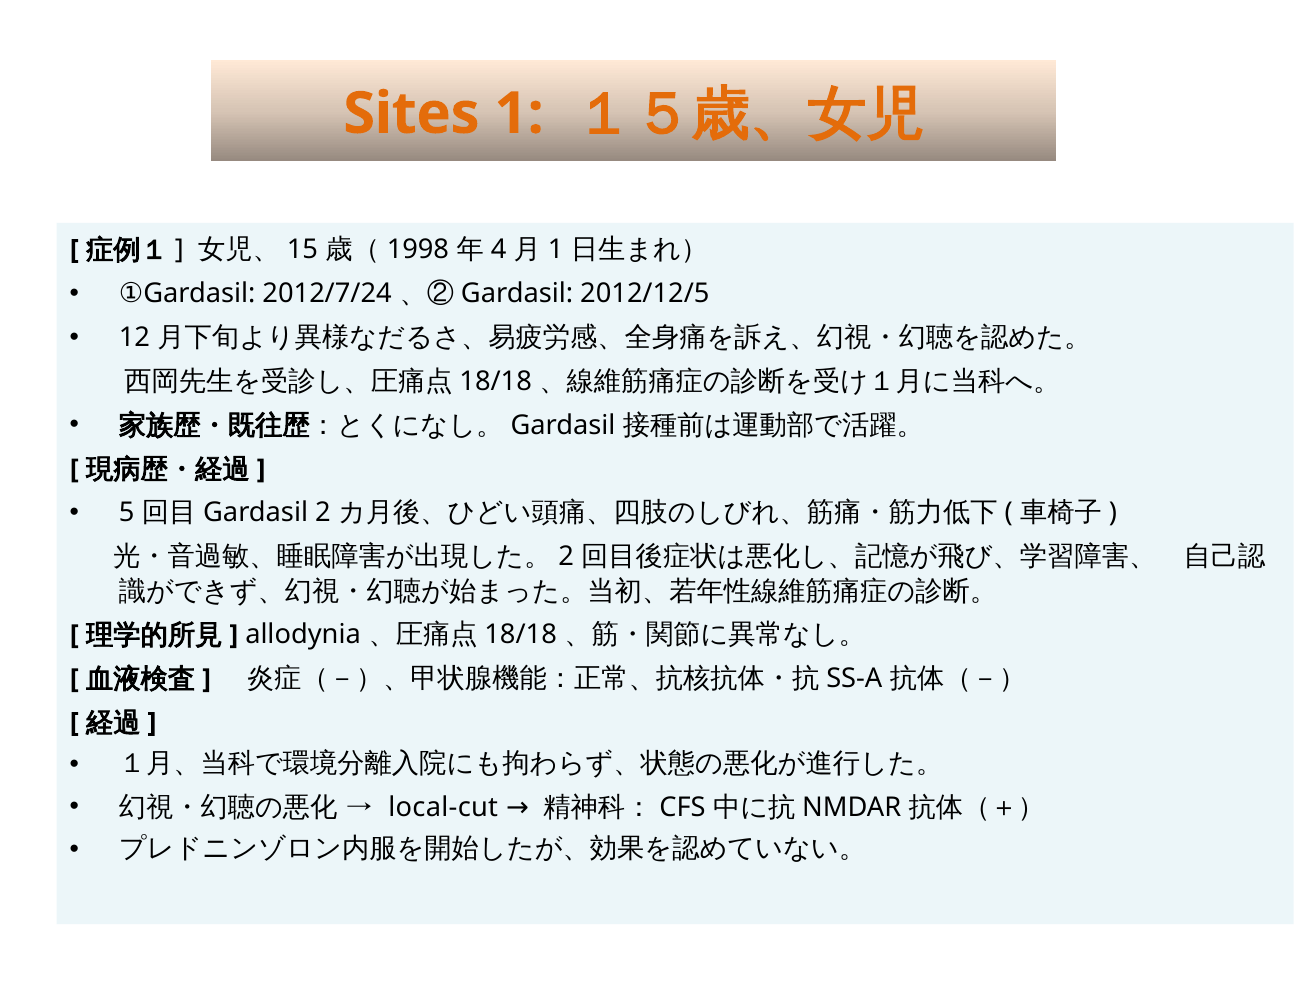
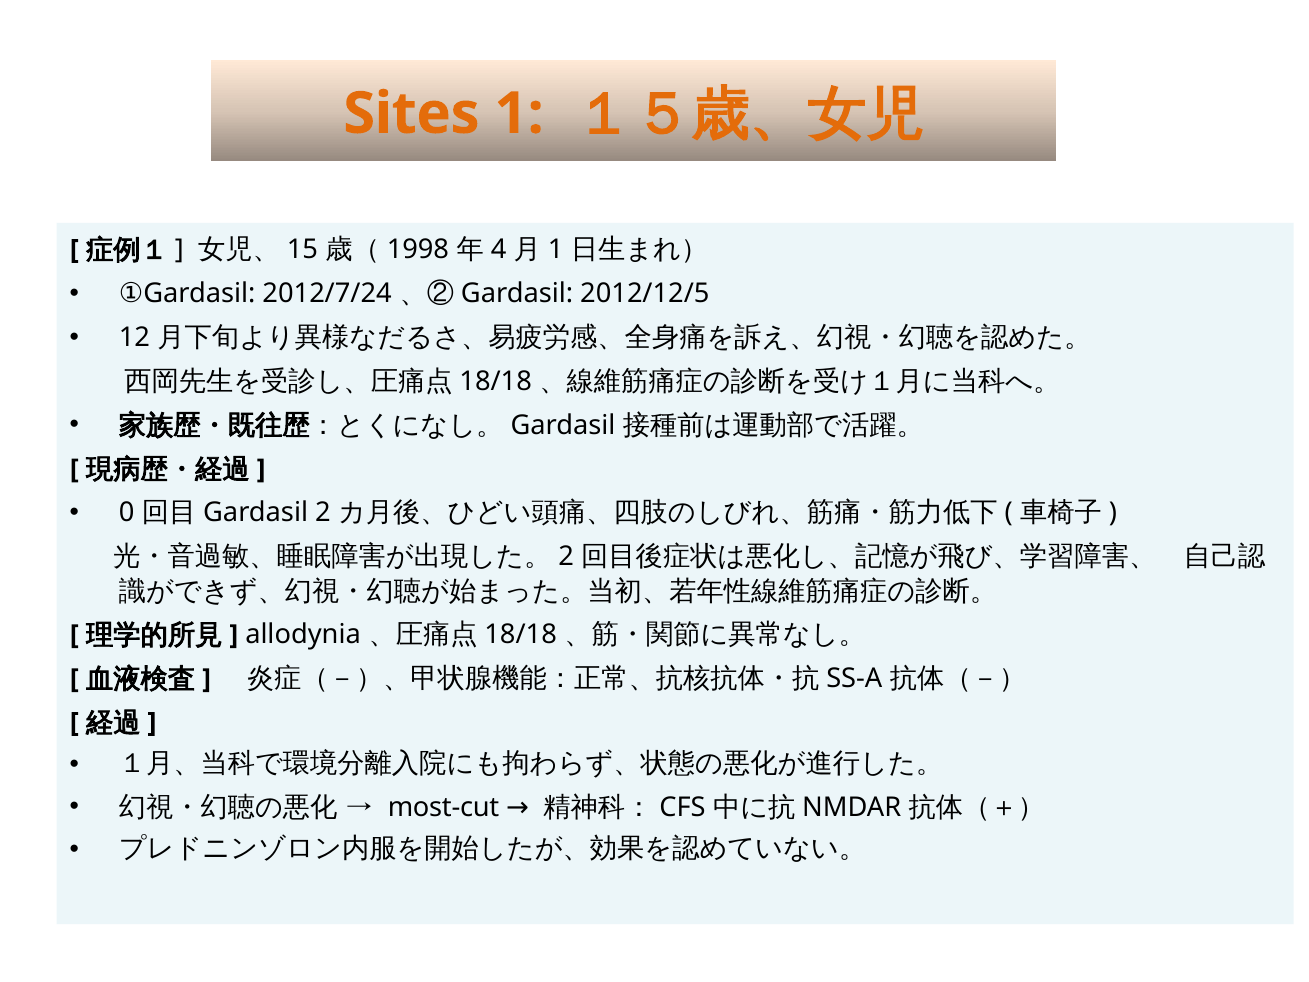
5: 5 -> 0 (127, 513)
local-cut: local-cut -> most-cut (444, 807)
